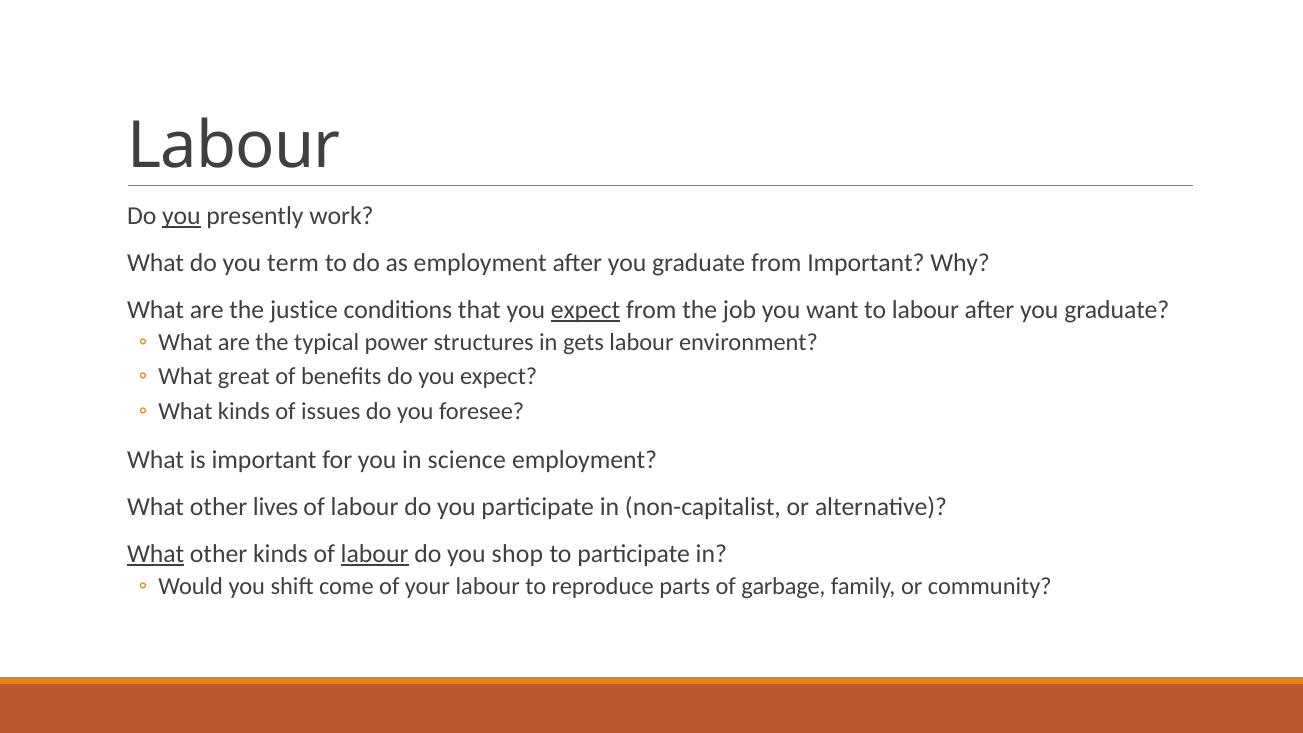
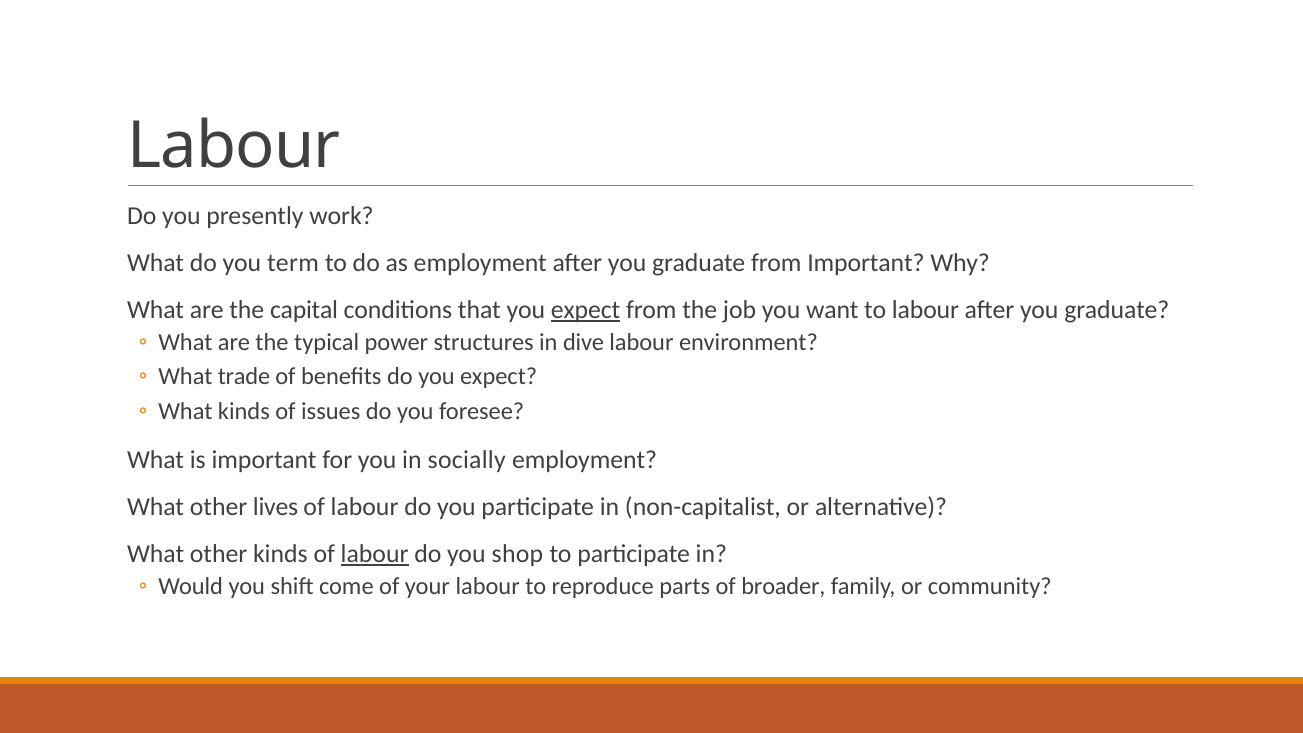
you underline: present -> none (181, 216)
justice: justice -> capital (304, 310)
gets: gets -> dive (584, 342)
great: great -> trade (244, 377)
science: science -> socially (467, 460)
What underline: present -> none (156, 554)
garbage: garbage -> broader (783, 586)
